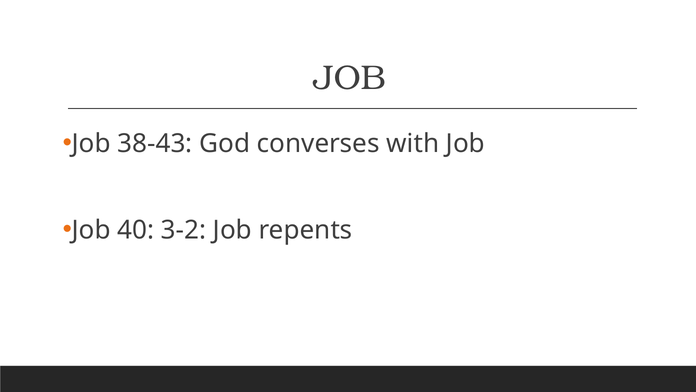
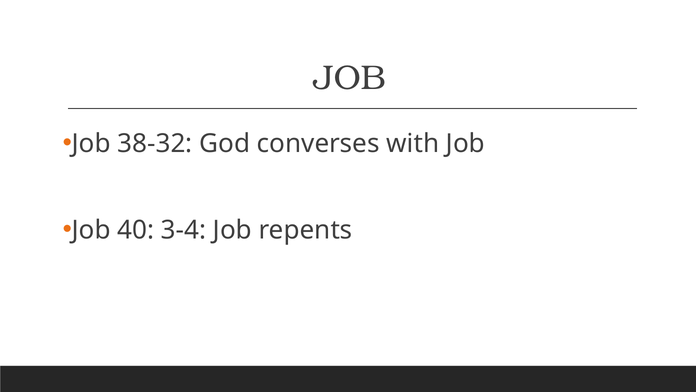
38-43: 38-43 -> 38-32 (155, 144)
3-2: 3-2 -> 3-4 (184, 230)
